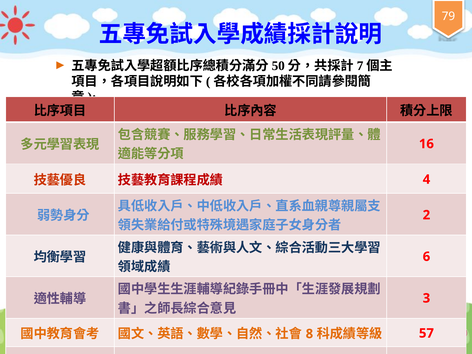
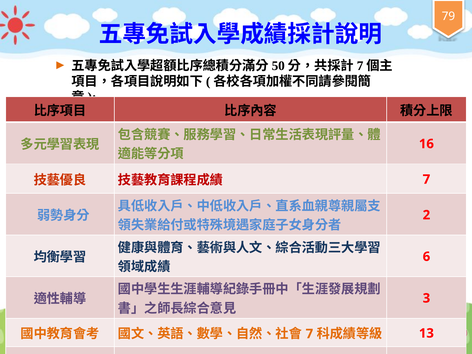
4: 4 -> 7 (426, 179)
8: 8 -> 7 (309, 334)
57: 57 -> 13 (426, 333)
